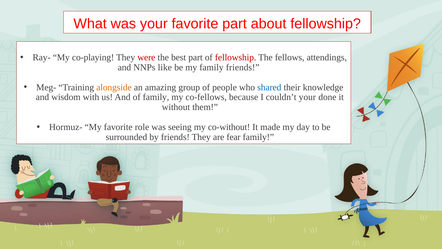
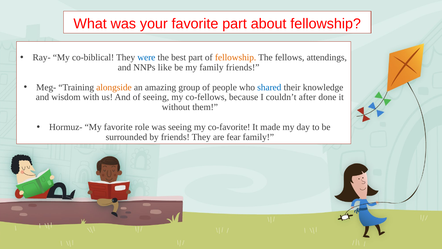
co-playing: co-playing -> co-biblical (93, 57)
were colour: red -> blue (146, 57)
fellowship colour: red -> orange (236, 57)
of family: family -> seeing (156, 97)
couldn’t your: your -> after (307, 97)
co-without: co-without -> co-favorite (229, 127)
